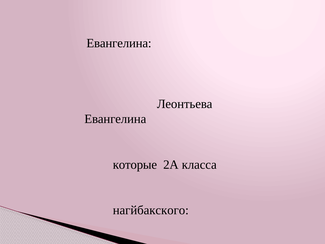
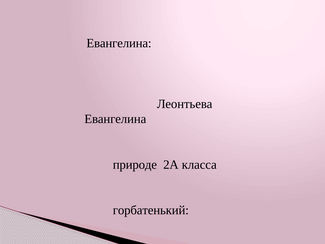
которые: которые -> природе (135, 164)
нагйбакского: нагйбакского -> горбатенький (151, 210)
